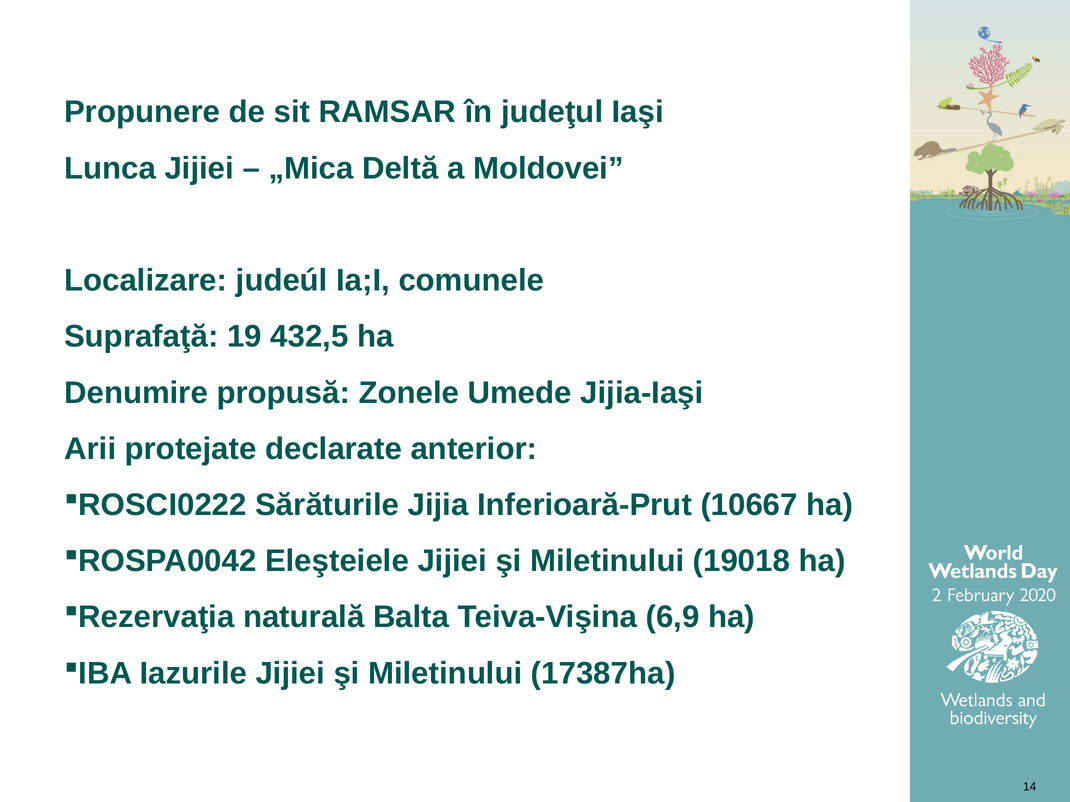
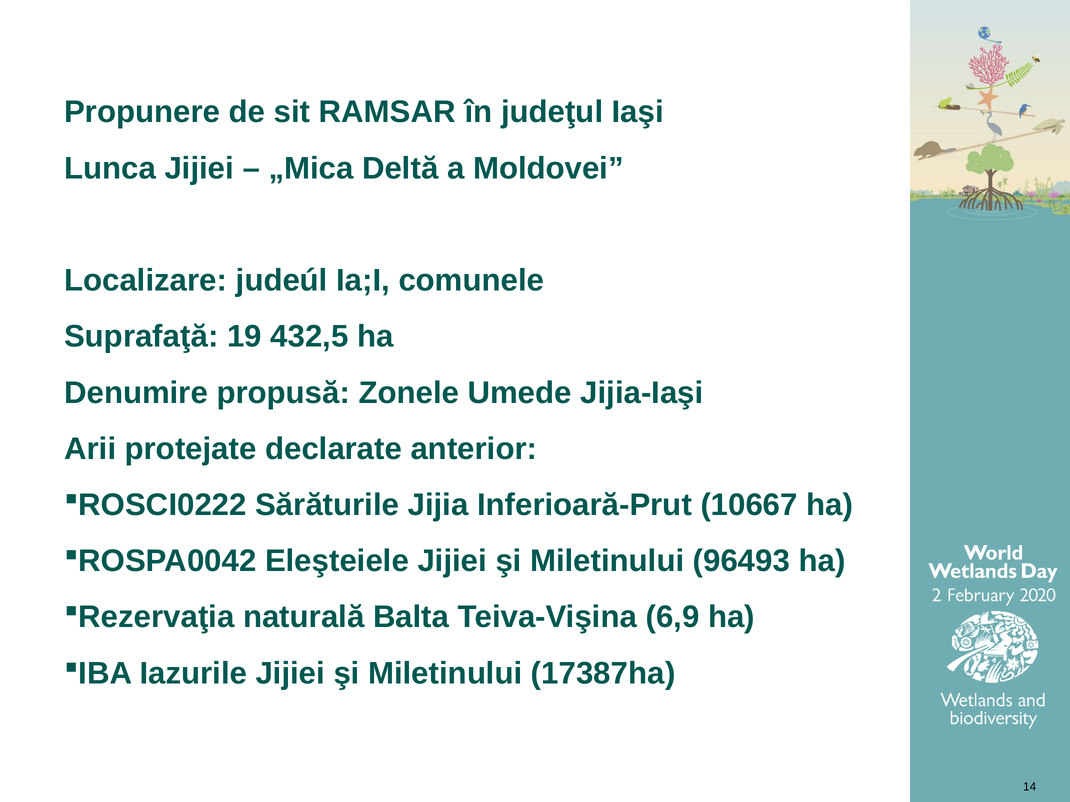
19018: 19018 -> 96493 (741, 561)
